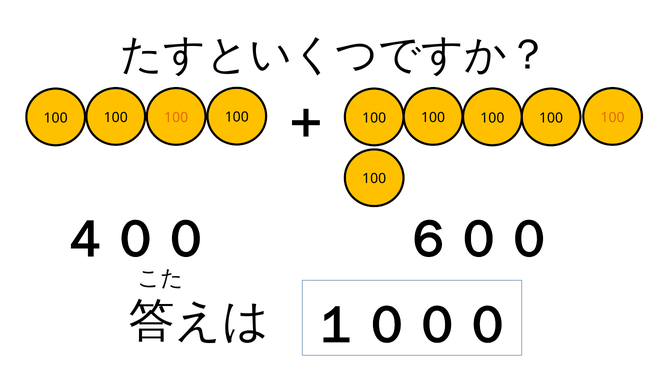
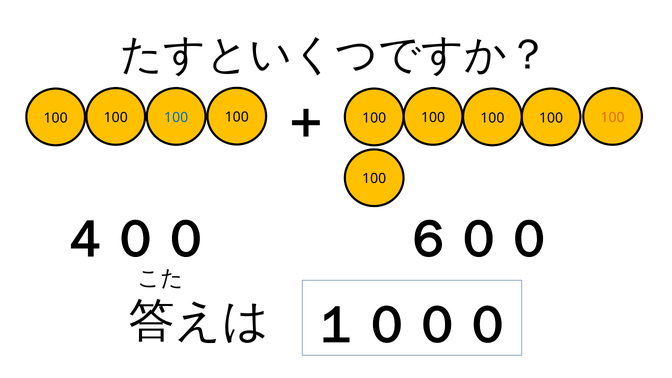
100 colour: orange -> blue (176, 117)
